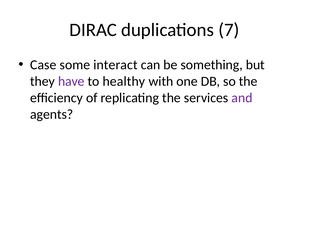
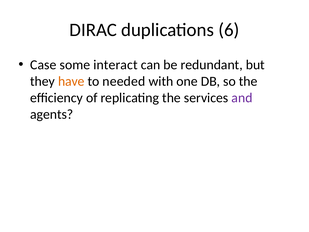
7: 7 -> 6 (229, 30)
something: something -> redundant (212, 65)
have colour: purple -> orange (71, 81)
healthy: healthy -> needed (124, 81)
